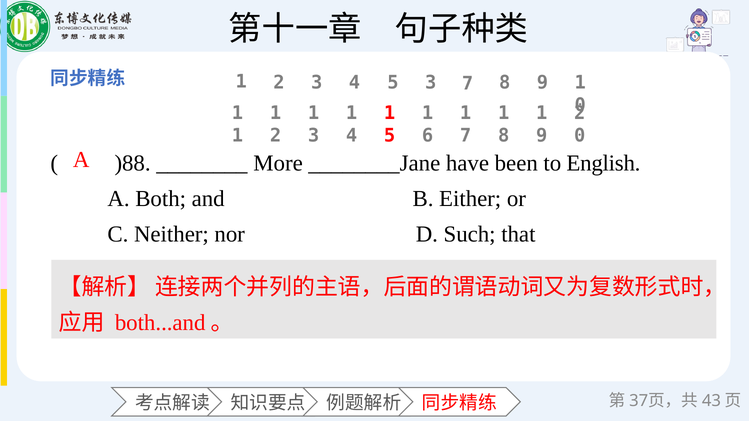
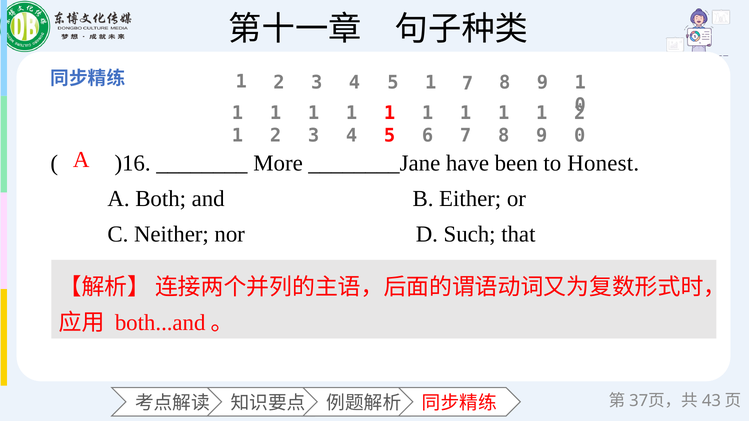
4 5 3: 3 -> 1 (431, 83)
)88: )88 -> )16 (133, 163)
English: English -> Honest (603, 163)
